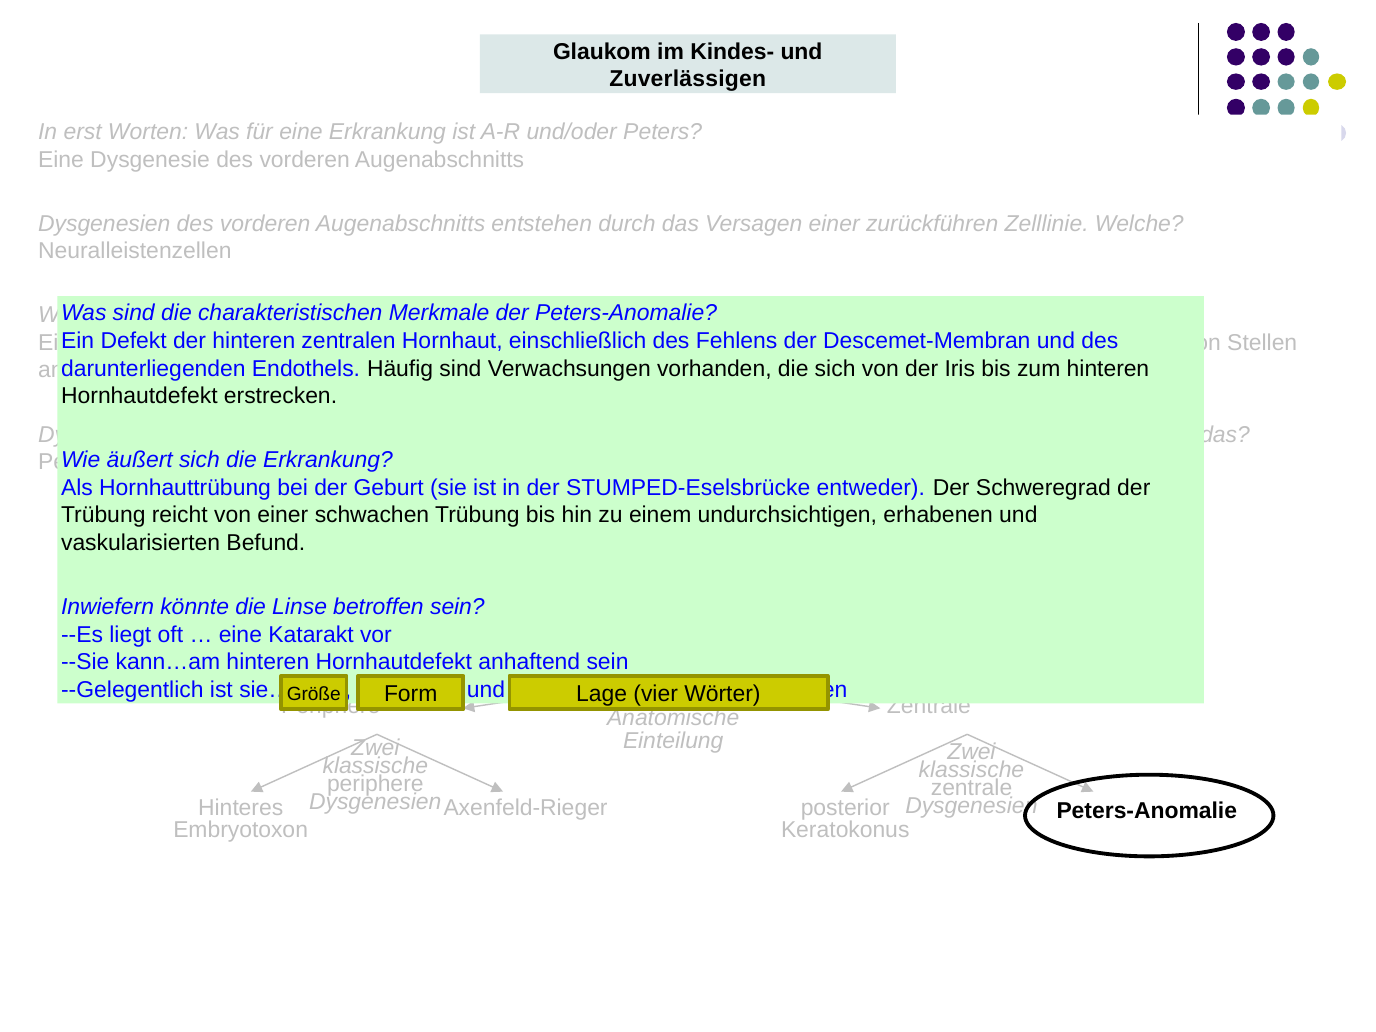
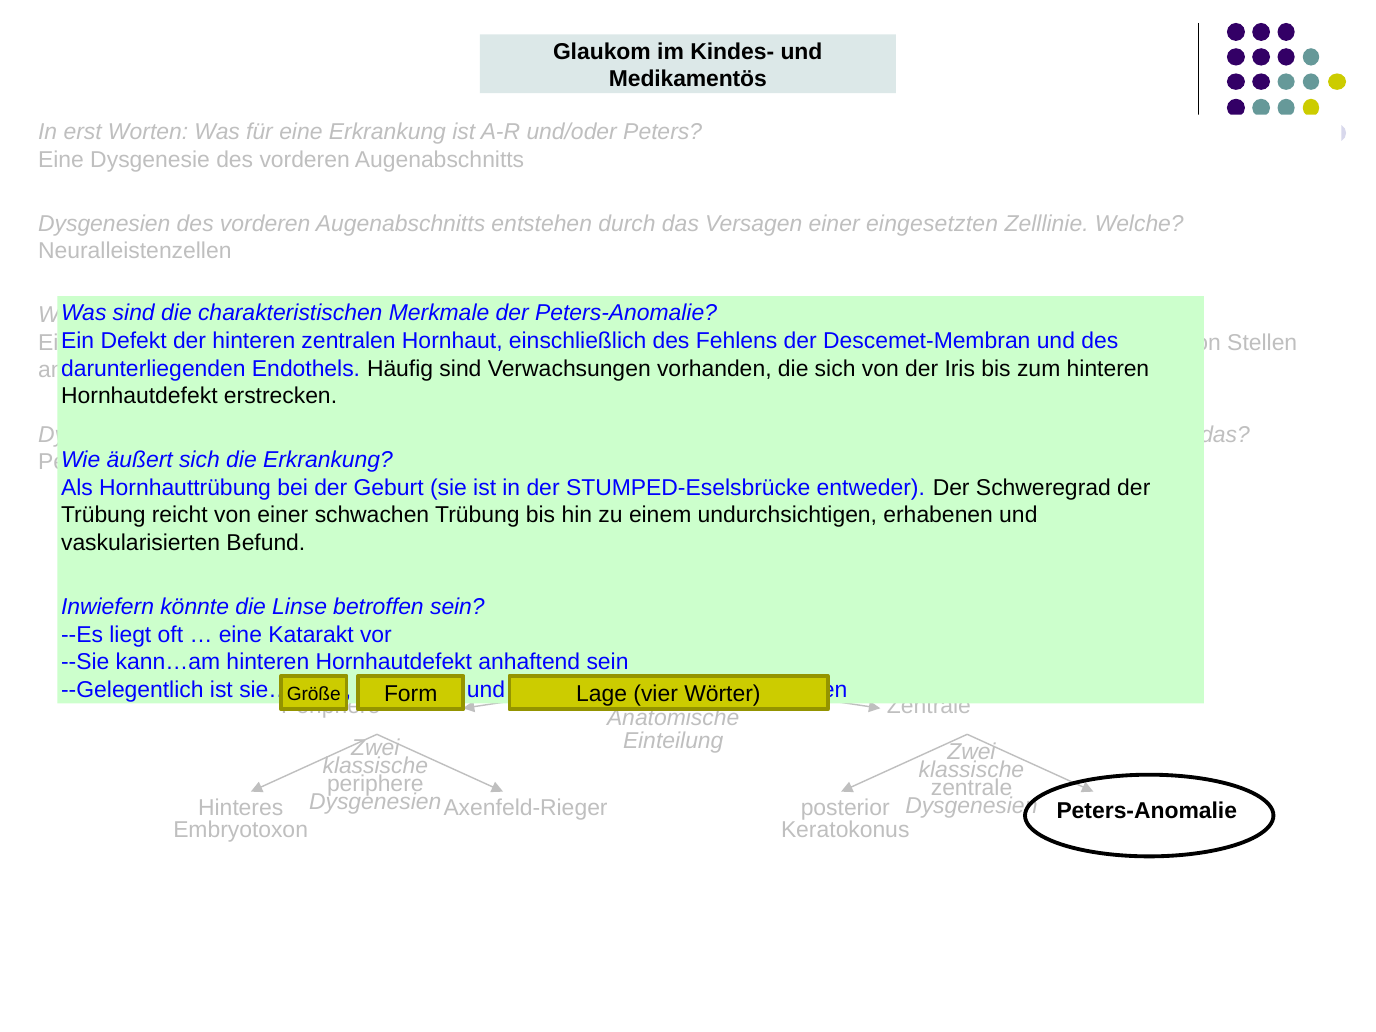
Zuverlässigen: Zuverlässigen -> Medikamentös (688, 79)
zurückführen: zurückführen -> eingesetzten (932, 224)
